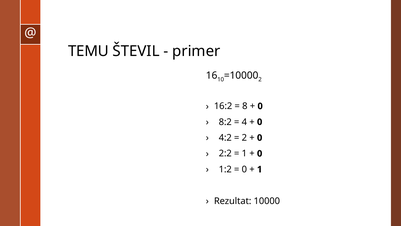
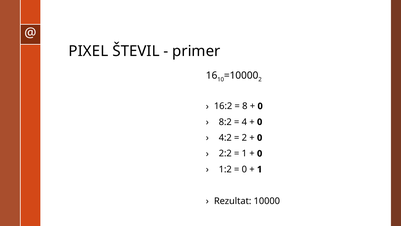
TEMU: TEMU -> PIXEL (88, 51)
